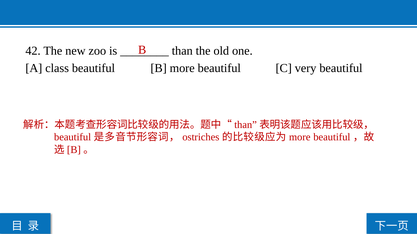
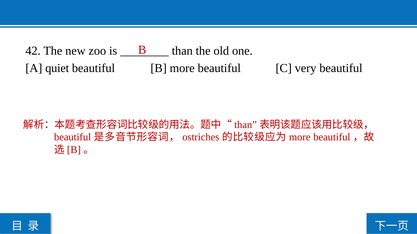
class: class -> quiet (57, 68)
